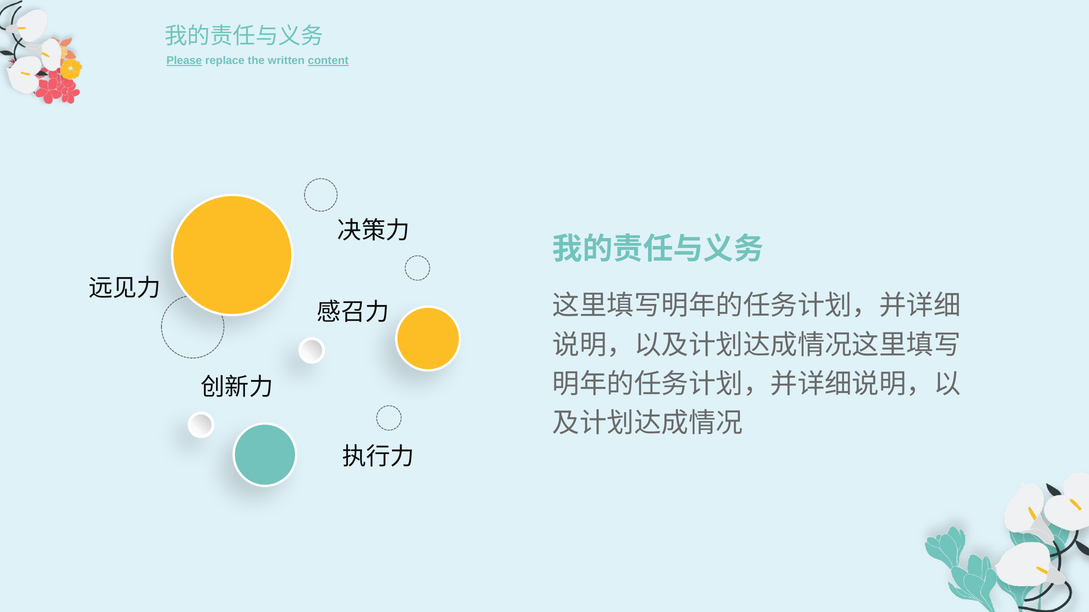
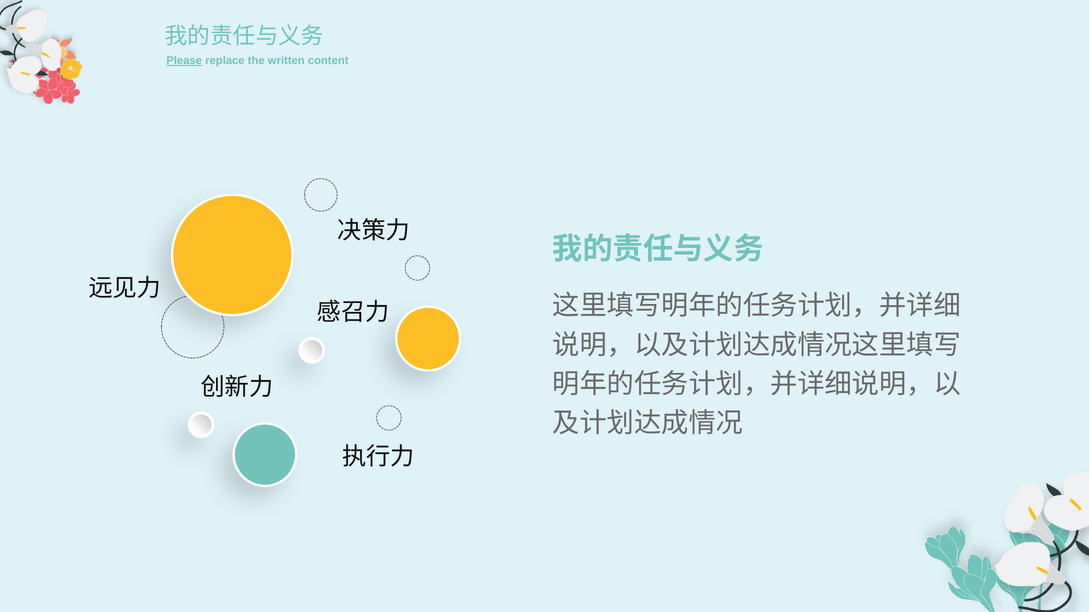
content underline: present -> none (328, 61)
